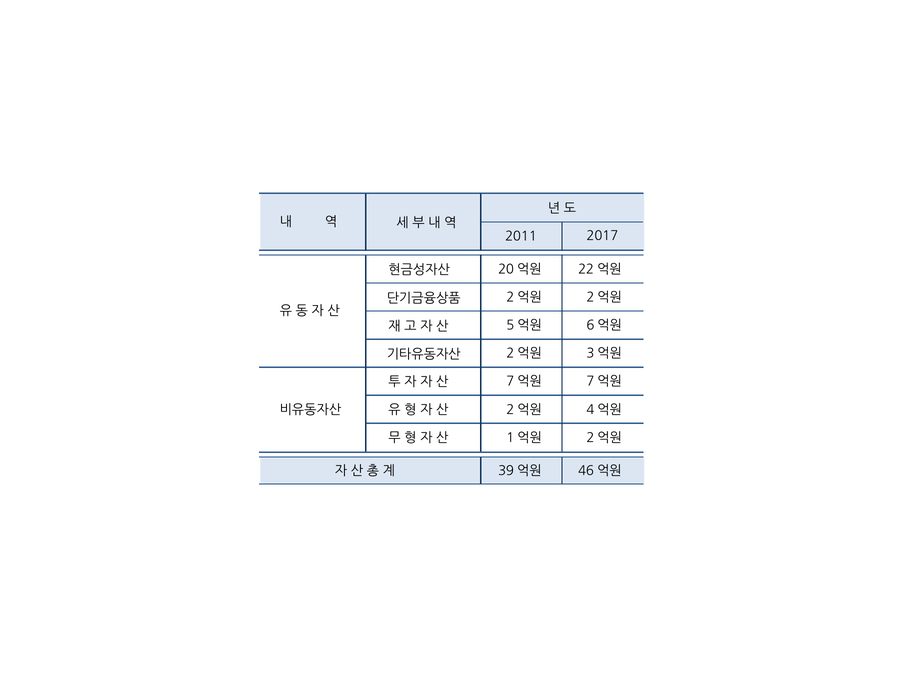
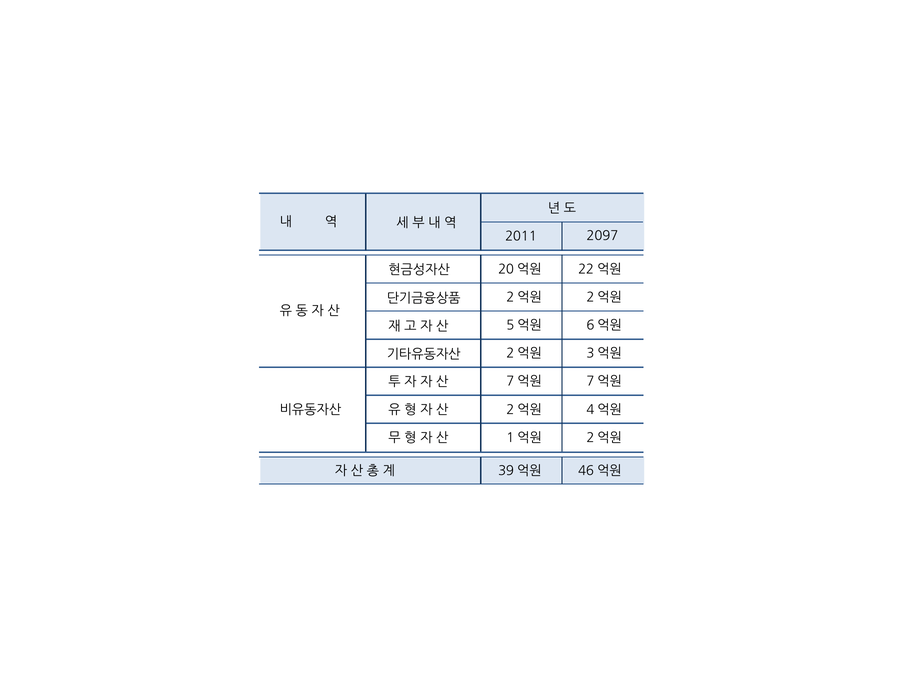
2017: 2017 -> 2097 (602, 236)
